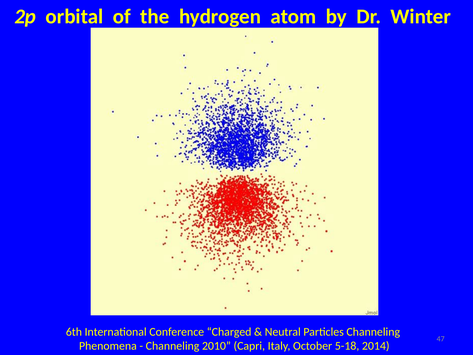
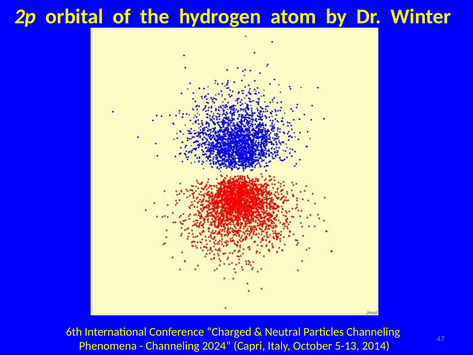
2010: 2010 -> 2024 (216, 346)
5-18: 5-18 -> 5-13 (347, 346)
